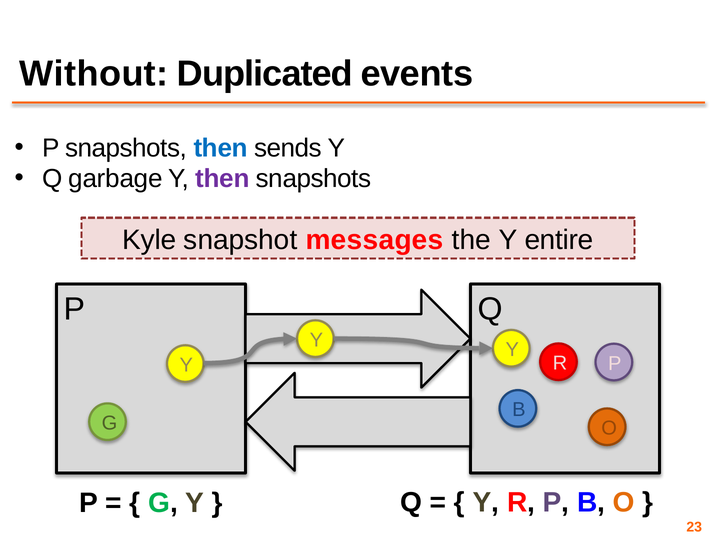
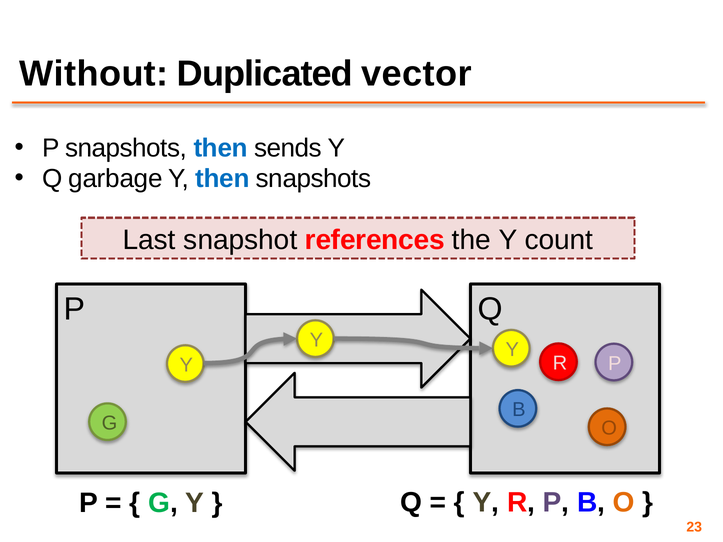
events: events -> vector (416, 74)
then colour: purple -> blue (223, 179)
Kyle: Kyle -> Last (149, 240)
messages: messages -> references (375, 240)
entire: entire -> count (559, 240)
